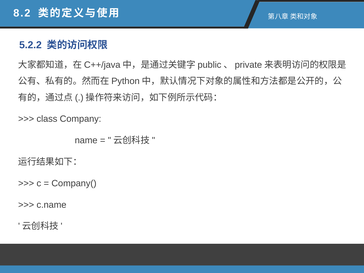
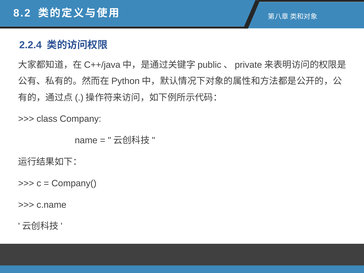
5.2.2: 5.2.2 -> 2.2.4 (30, 45)
